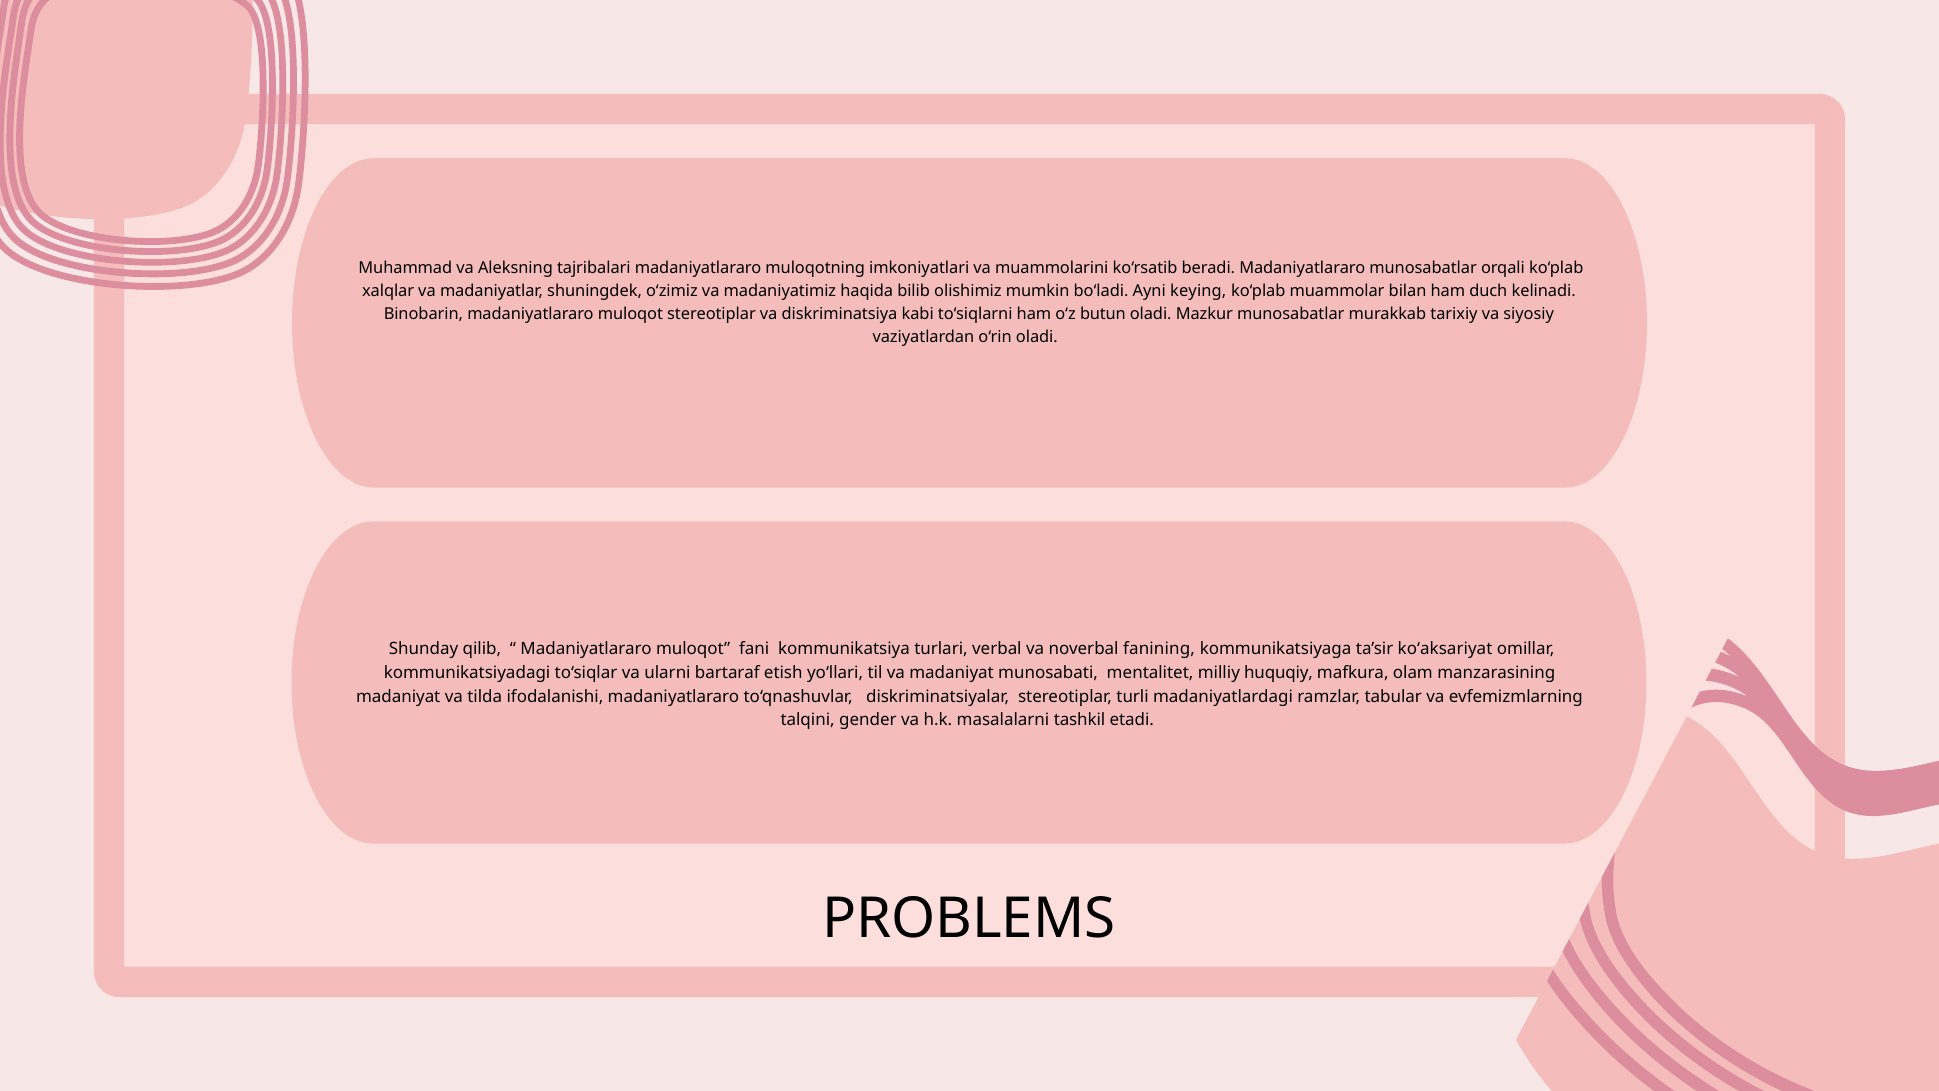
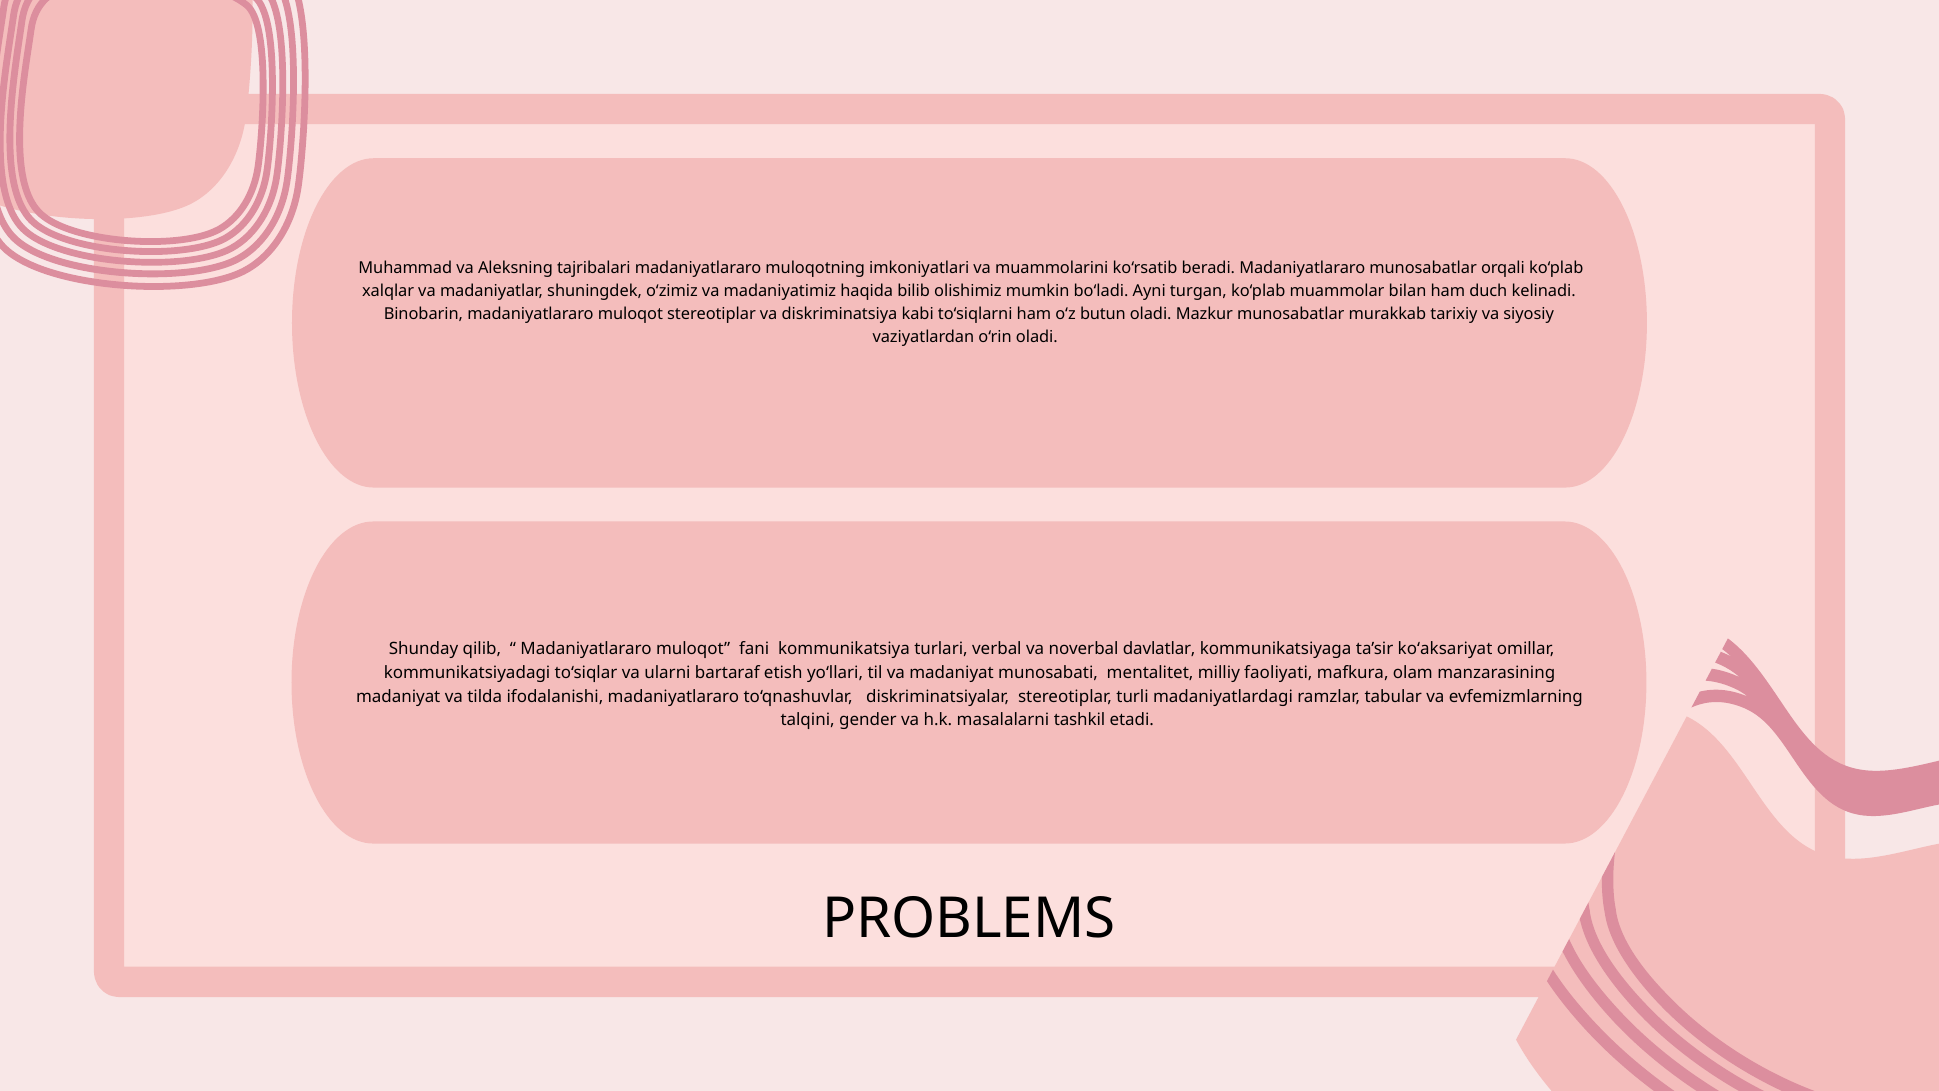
keying: keying -> turgan (1198, 291)
fanining: fanining -> davlatlar (1159, 649)
huquqiy: huquqiy -> faoliyati (1278, 673)
